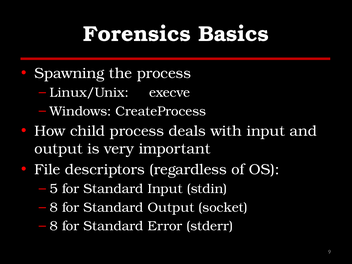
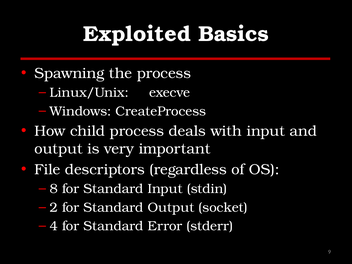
Forensics: Forensics -> Exploited (137, 34)
5: 5 -> 8 (54, 189)
8: 8 -> 2 (54, 207)
8: 8 -> 4 (54, 226)
